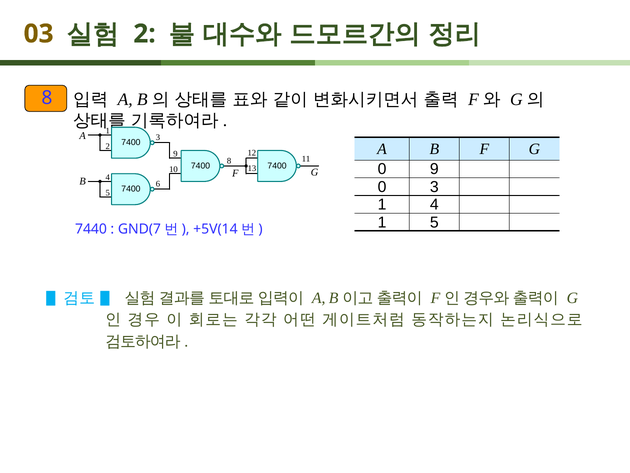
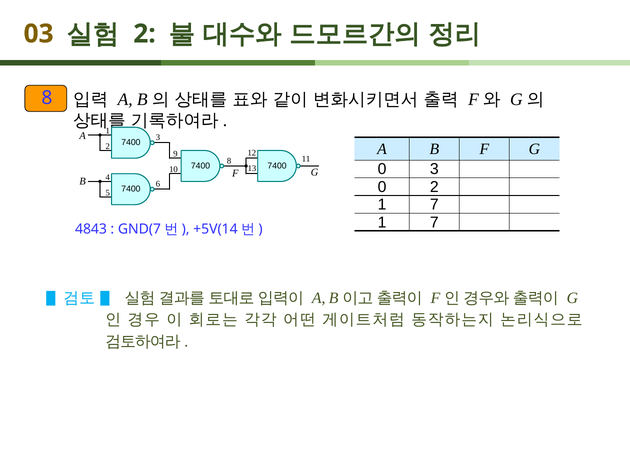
0 9: 9 -> 3 (434, 169)
0 3: 3 -> 2 (434, 187)
4: 4 -> 7 (434, 204)
5: 5 -> 7 (434, 222)
7440: 7440 -> 4843 (91, 229)
